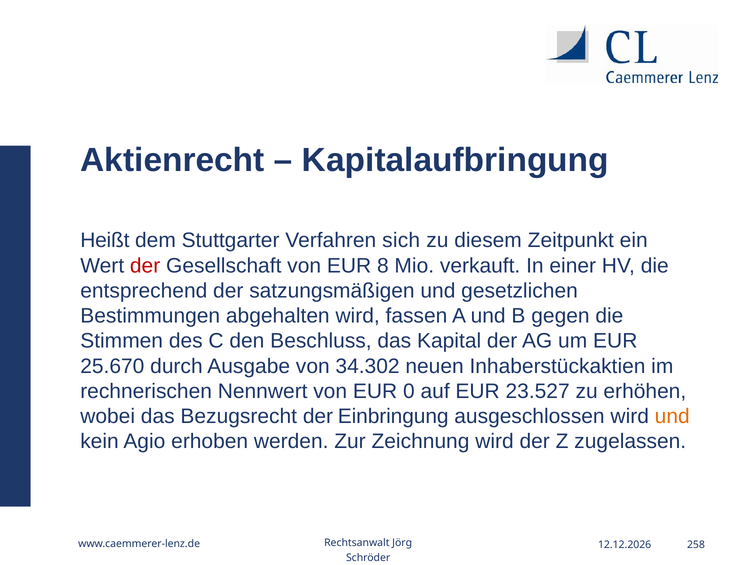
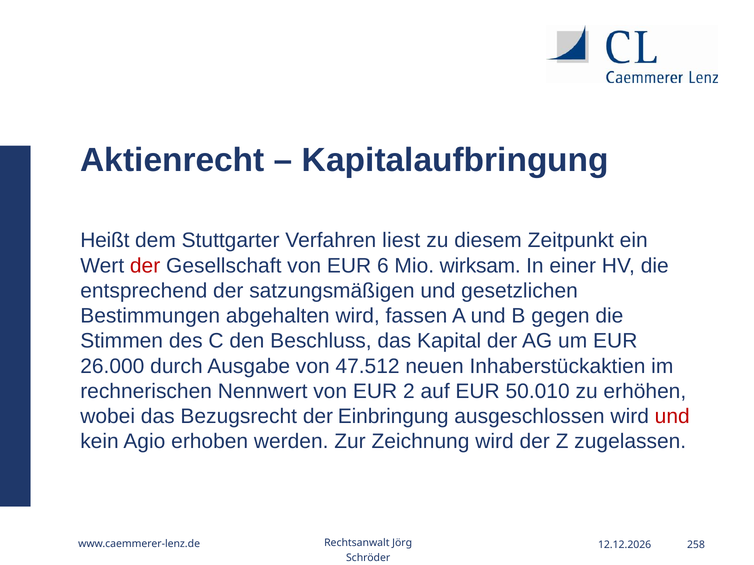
sich: sich -> liest (401, 241)
8: 8 -> 6 (383, 266)
verkauft: verkauft -> wirksam (480, 266)
25.670: 25.670 -> 26.000 (112, 366)
34.302: 34.302 -> 47.512 (368, 366)
0: 0 -> 2 (409, 392)
23.527: 23.527 -> 50.010 (538, 392)
und colour: orange -> red (672, 417)
